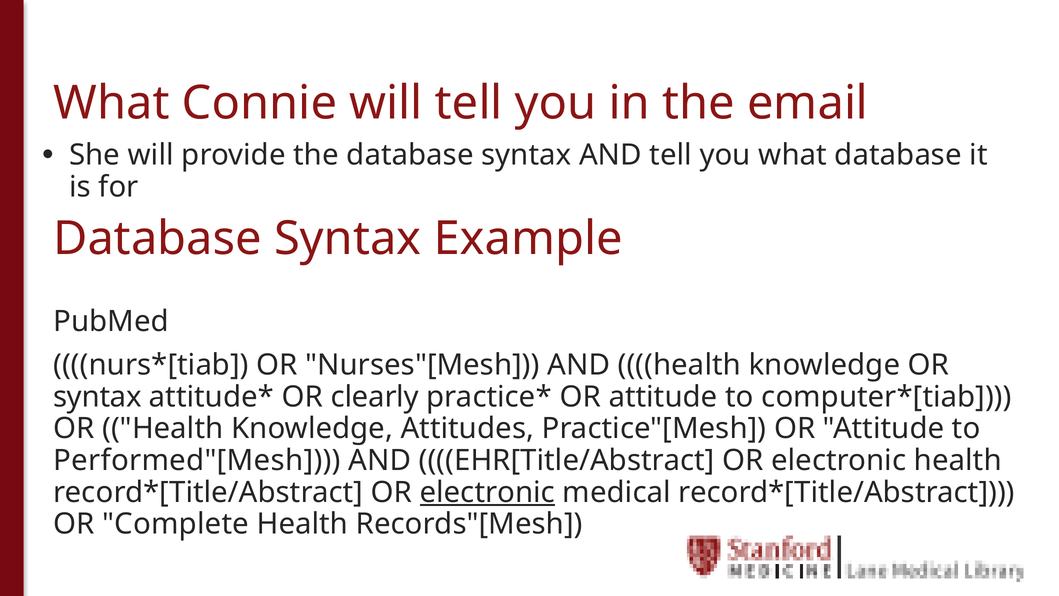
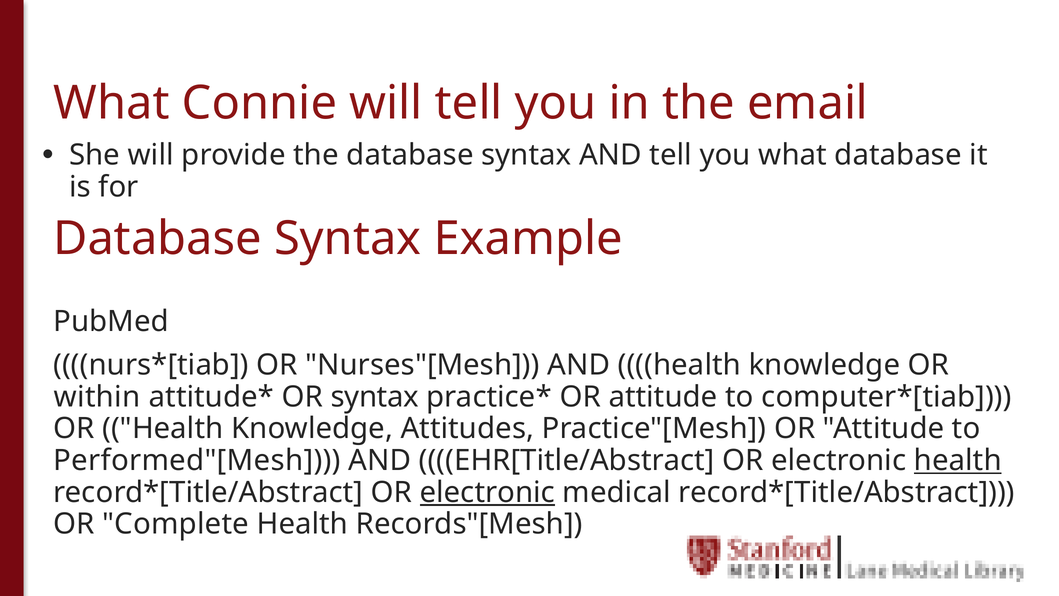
syntax: syntax -> within (97, 397)
OR clearly: clearly -> syntax (375, 397)
health underline: none -> present (958, 460)
